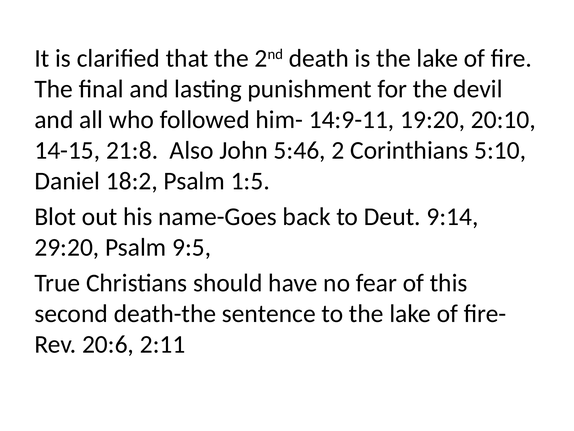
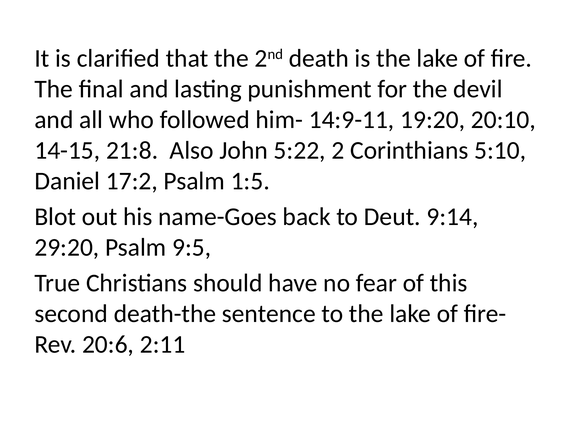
5:46: 5:46 -> 5:22 (300, 150)
18:2: 18:2 -> 17:2 (132, 181)
